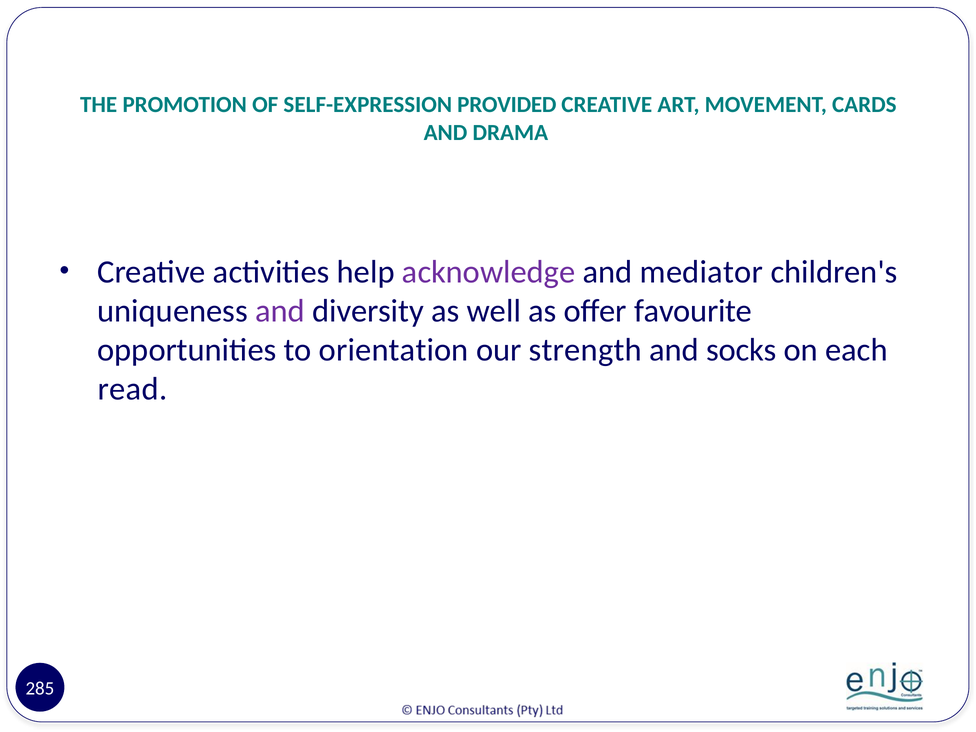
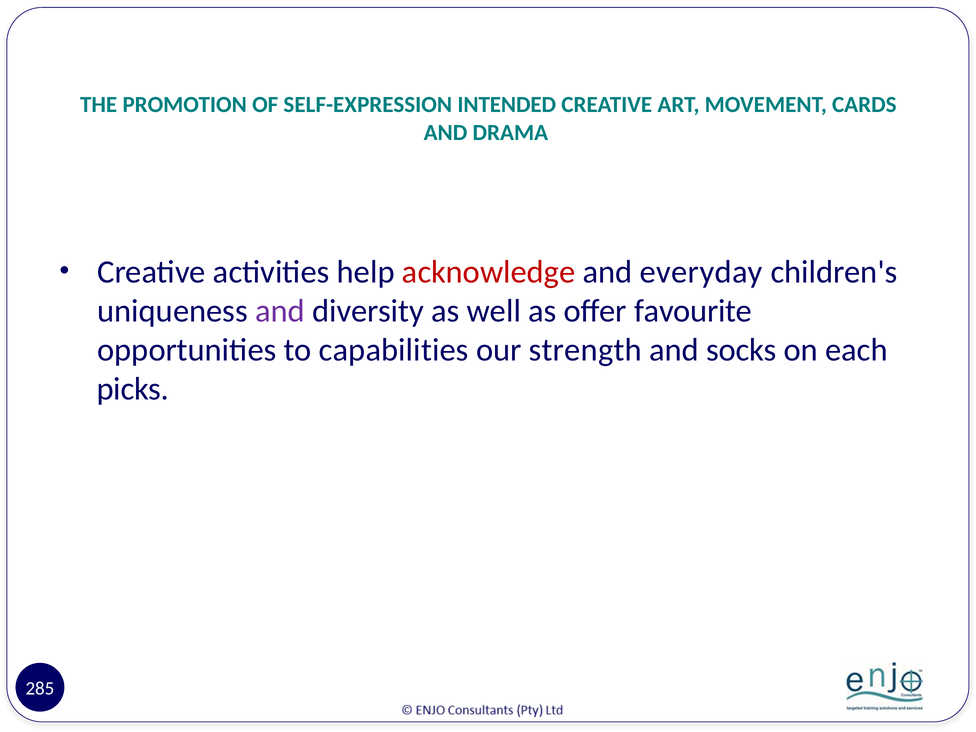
PROVIDED: PROVIDED -> INTENDED (507, 105)
acknowledge colour: purple -> red (489, 272)
mediator: mediator -> everyday (701, 272)
orientation: orientation -> capabilities (394, 350)
read: read -> picks (133, 389)
